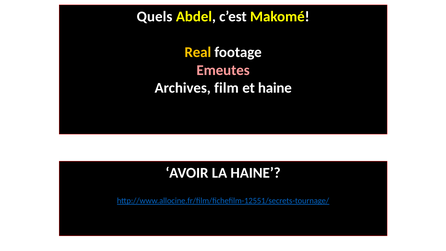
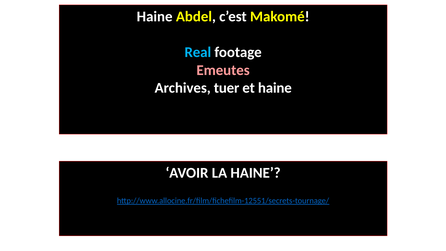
Quels: Quels -> Haine (155, 17)
Real colour: yellow -> light blue (198, 52)
film: film -> tuer (227, 88)
